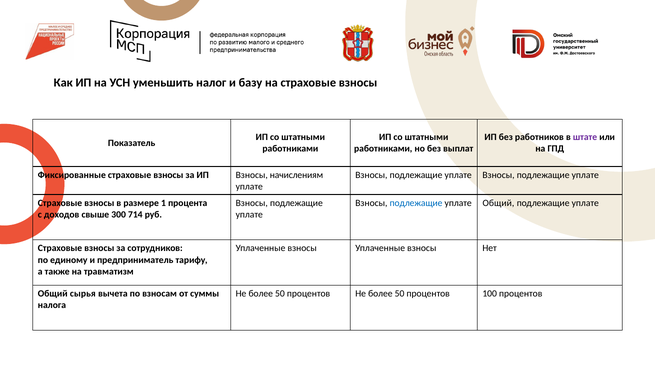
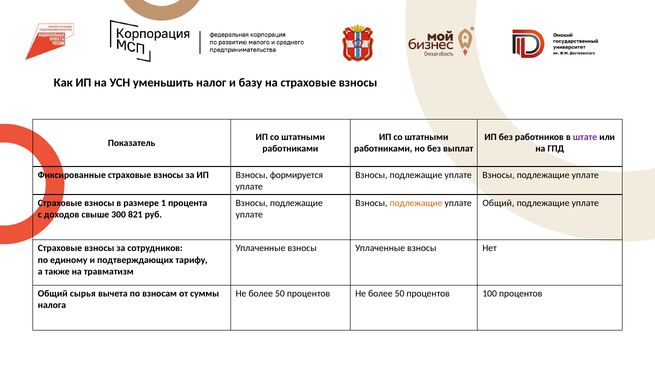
начислениям: начислениям -> формируется (296, 175)
подлежащие colour: blue -> orange (416, 203)
714: 714 -> 821 (135, 215)
предприниматель: предприниматель -> подтверждающих (135, 260)
